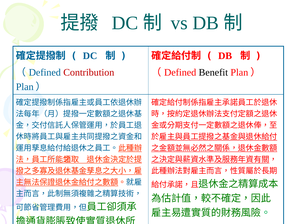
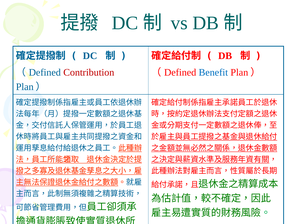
Benefit colour: black -> blue (213, 72)
